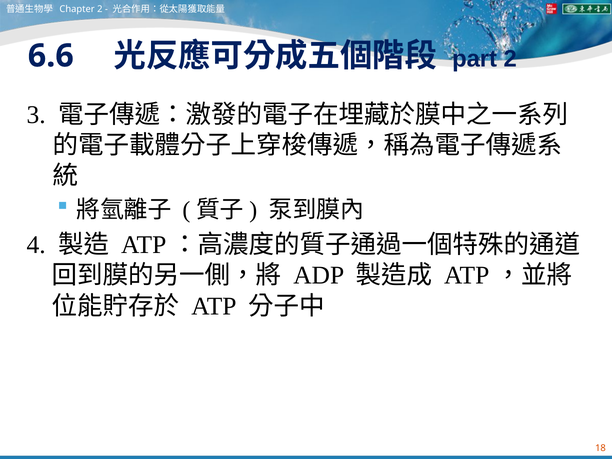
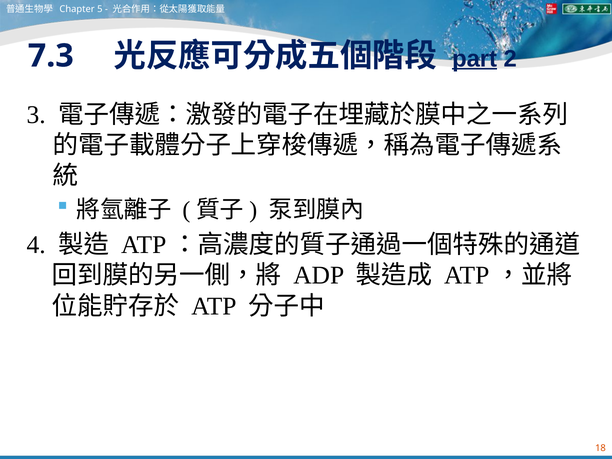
Chapter 2: 2 -> 5 (100, 9)
6.6: 6.6 -> 7.3 (51, 56)
part underline: none -> present (475, 59)
